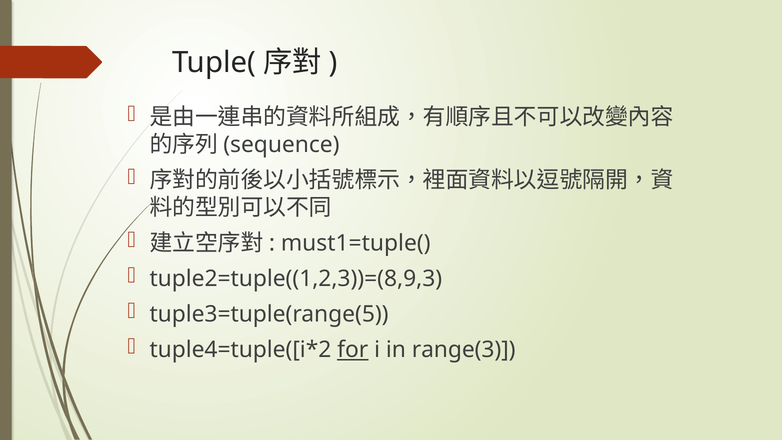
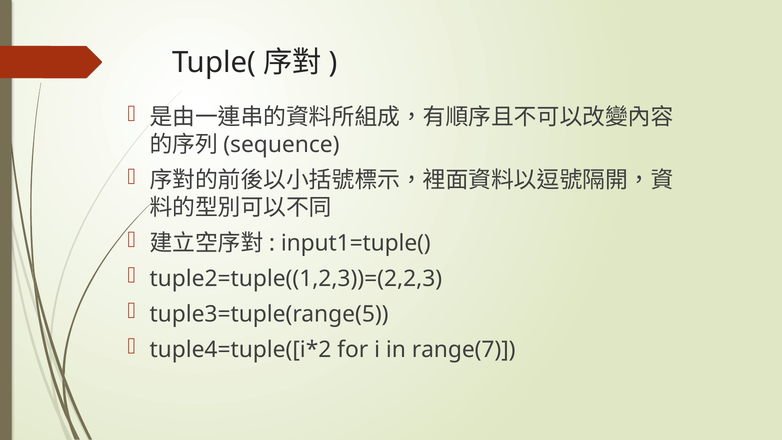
must1=tuple(: must1=tuple( -> input1=tuple( (356, 243)
tuple2=tuple((1,2,3))=(8,9,3: tuple2=tuple((1,2,3))=(8,9,3 -> tuple2=tuple((1,2,3))=(2,2,3 (296, 279)
for underline: present -> none (353, 350)
range(3: range(3 -> range(7 (464, 350)
